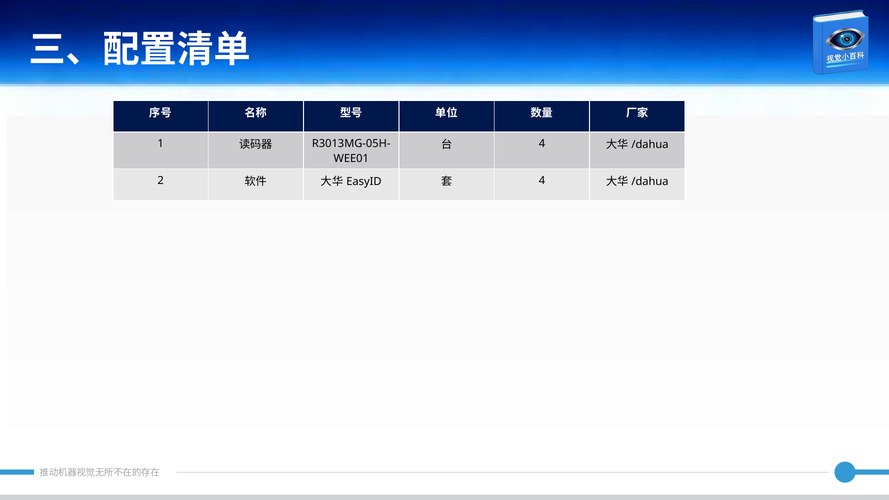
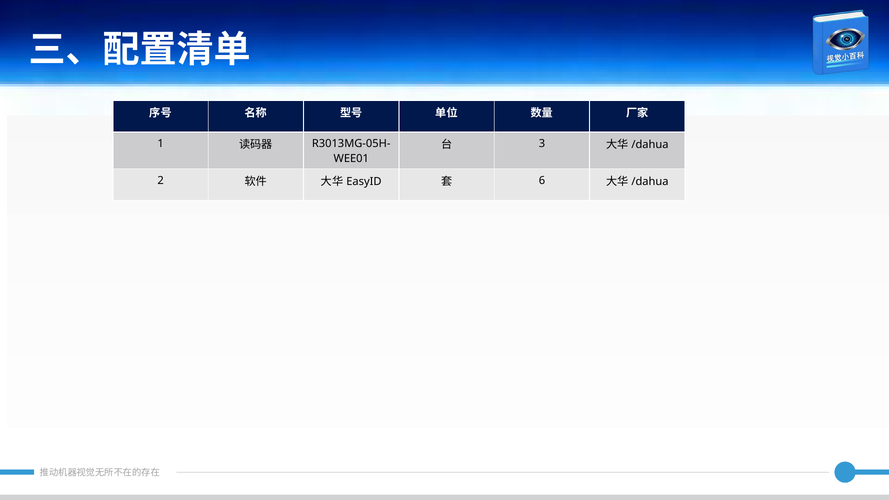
4: 4 -> 3 (542, 143)
4: 4 -> 6 (542, 180)
